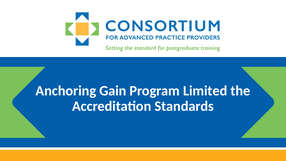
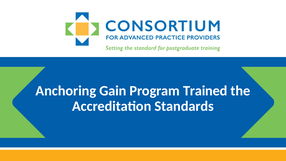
Limited: Limited -> Trained (205, 91)
